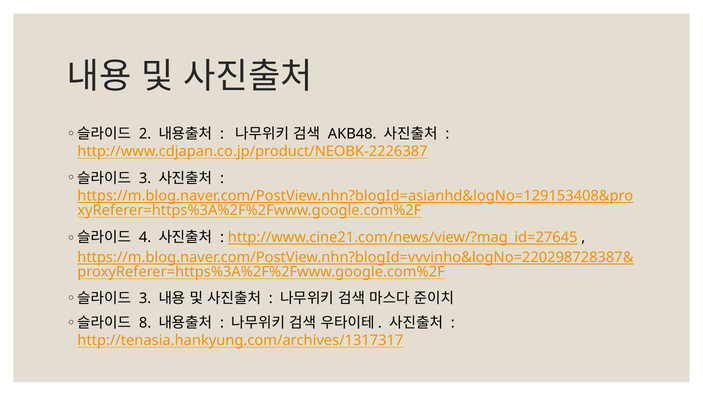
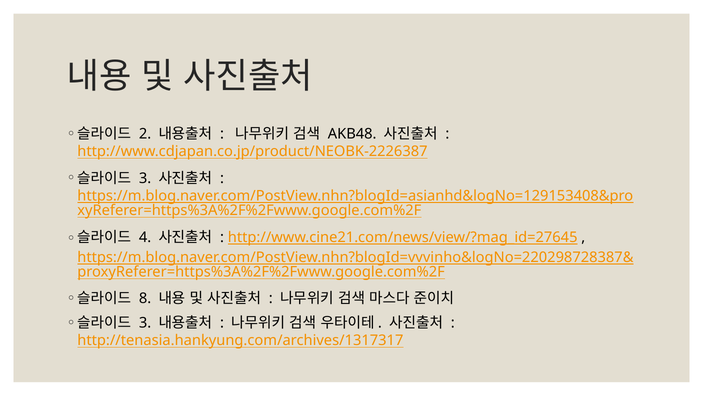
3: 3 -> 8 (145, 298)
8: 8 -> 3 (145, 322)
